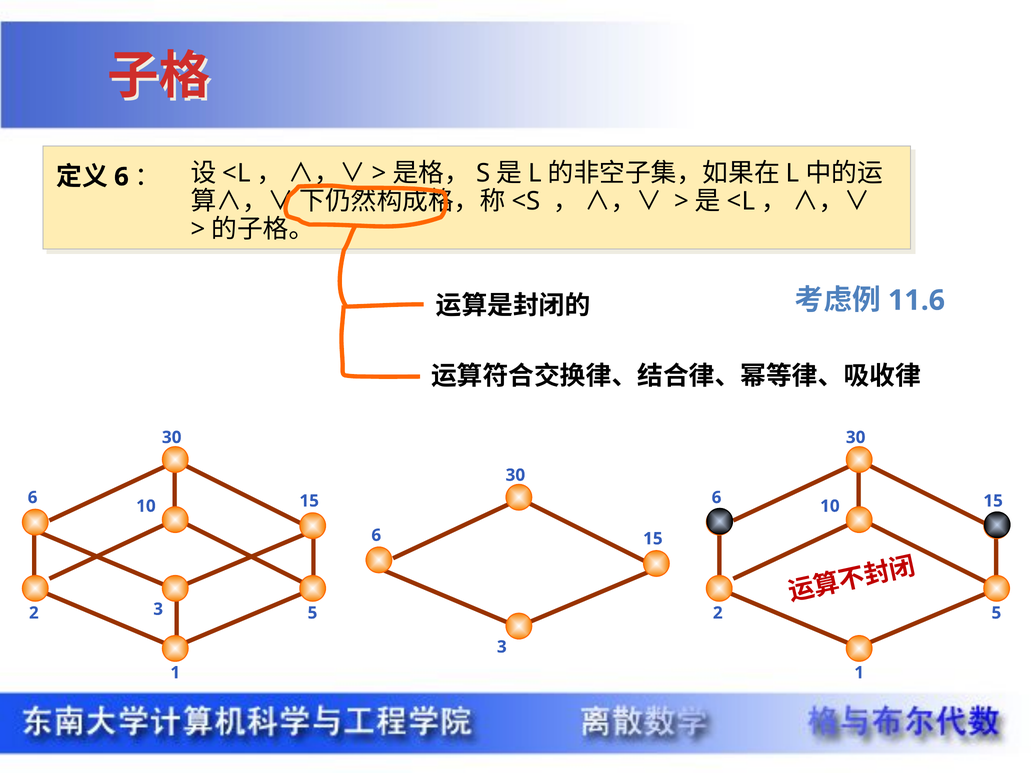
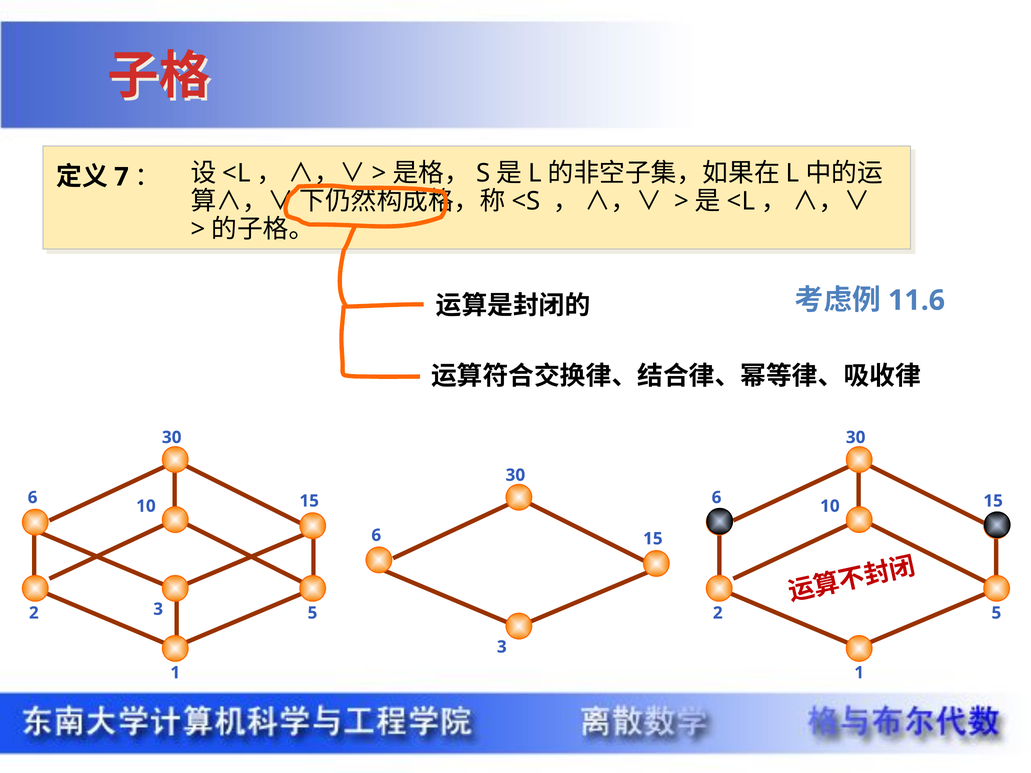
6: 6 -> 7 (121, 177)
